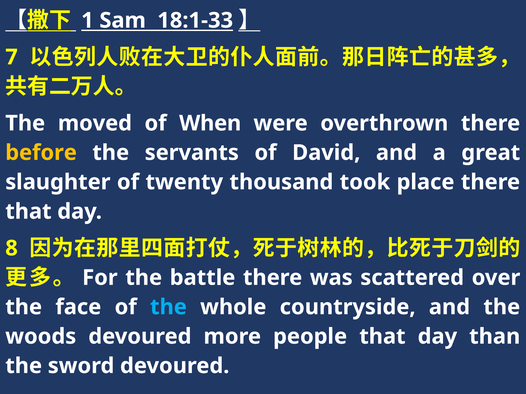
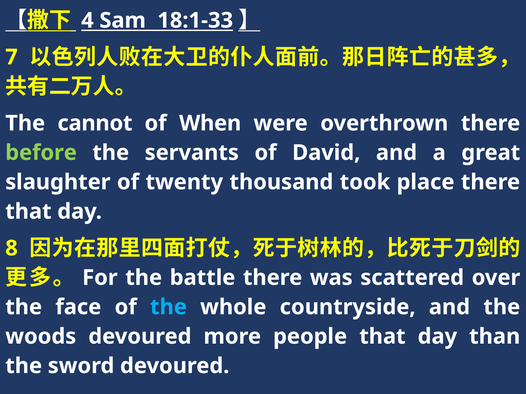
1: 1 -> 4 (87, 20)
moved: moved -> cannot (95, 123)
before colour: yellow -> light green (41, 153)
